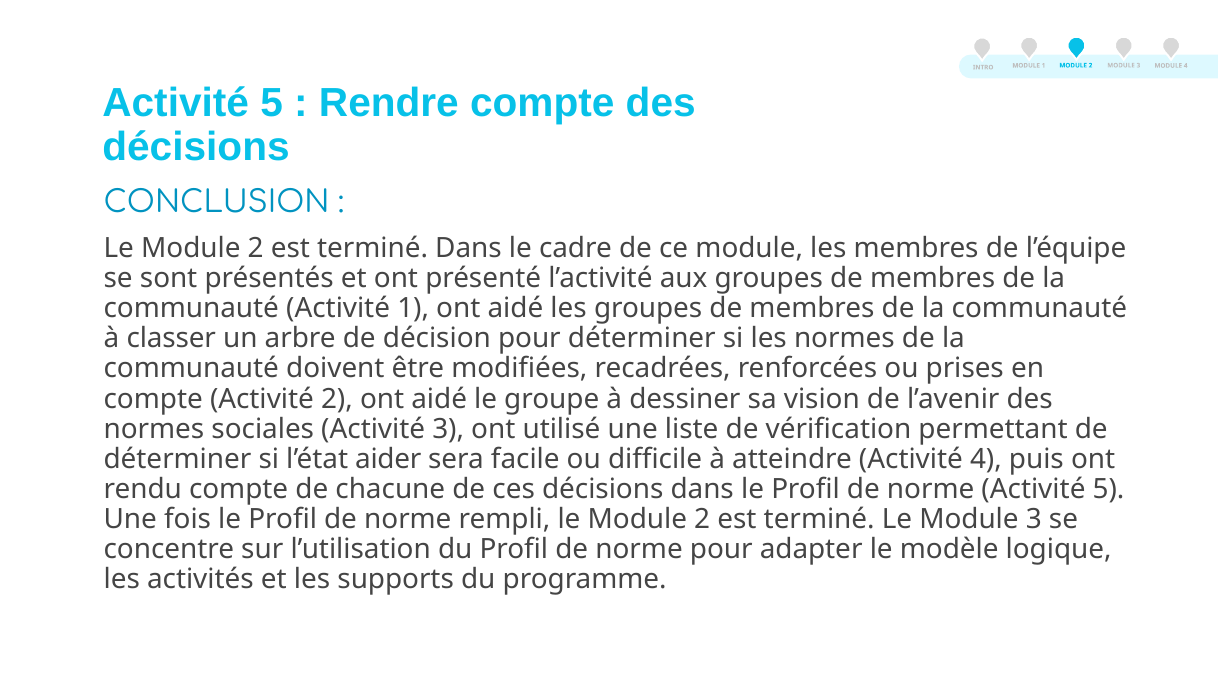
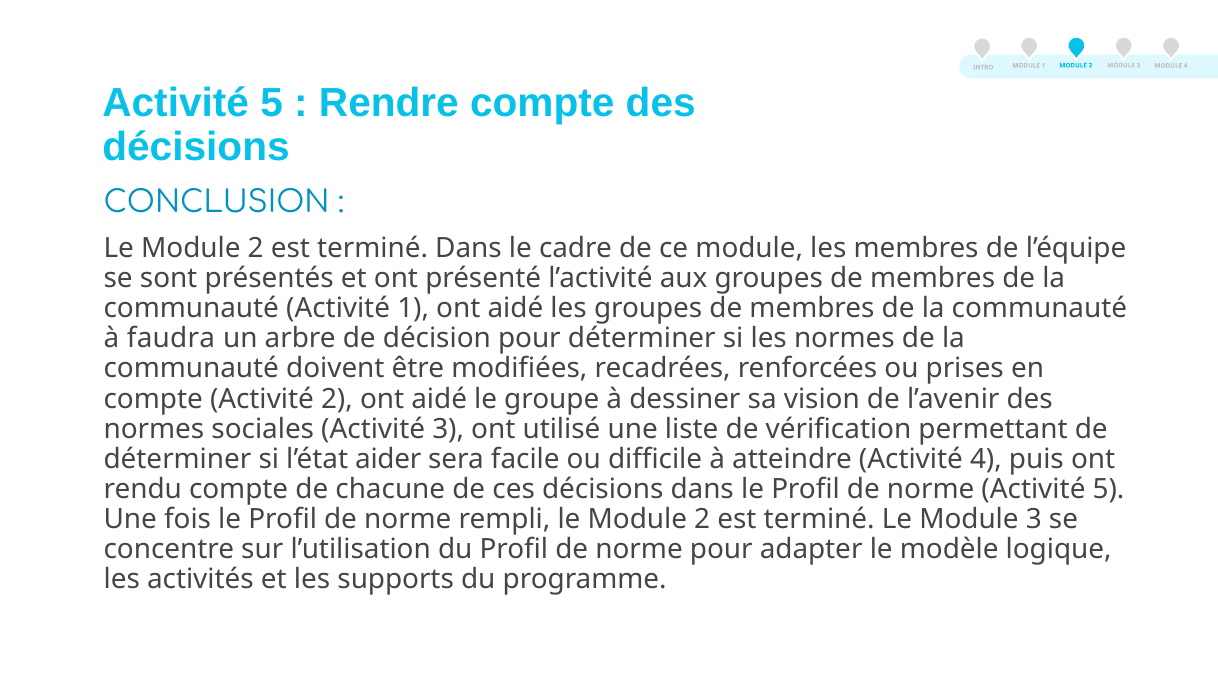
classer: classer -> faudra (171, 339)
